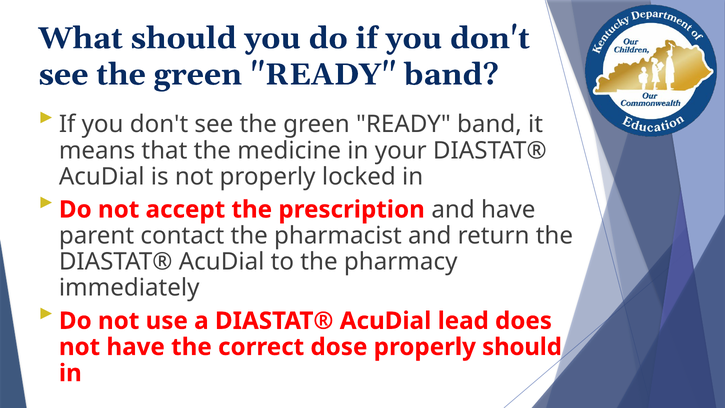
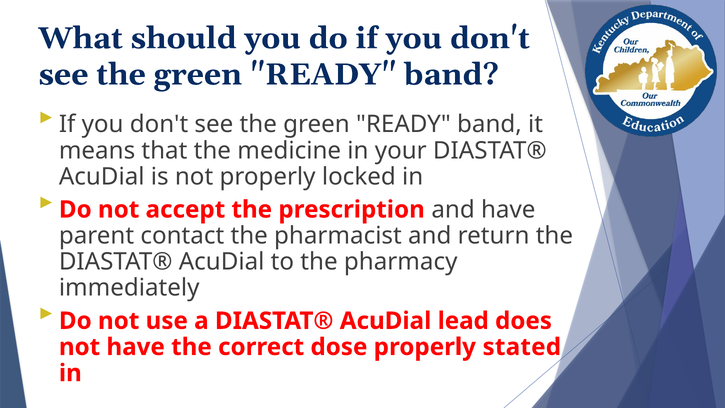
properly should: should -> stated (522, 347)
